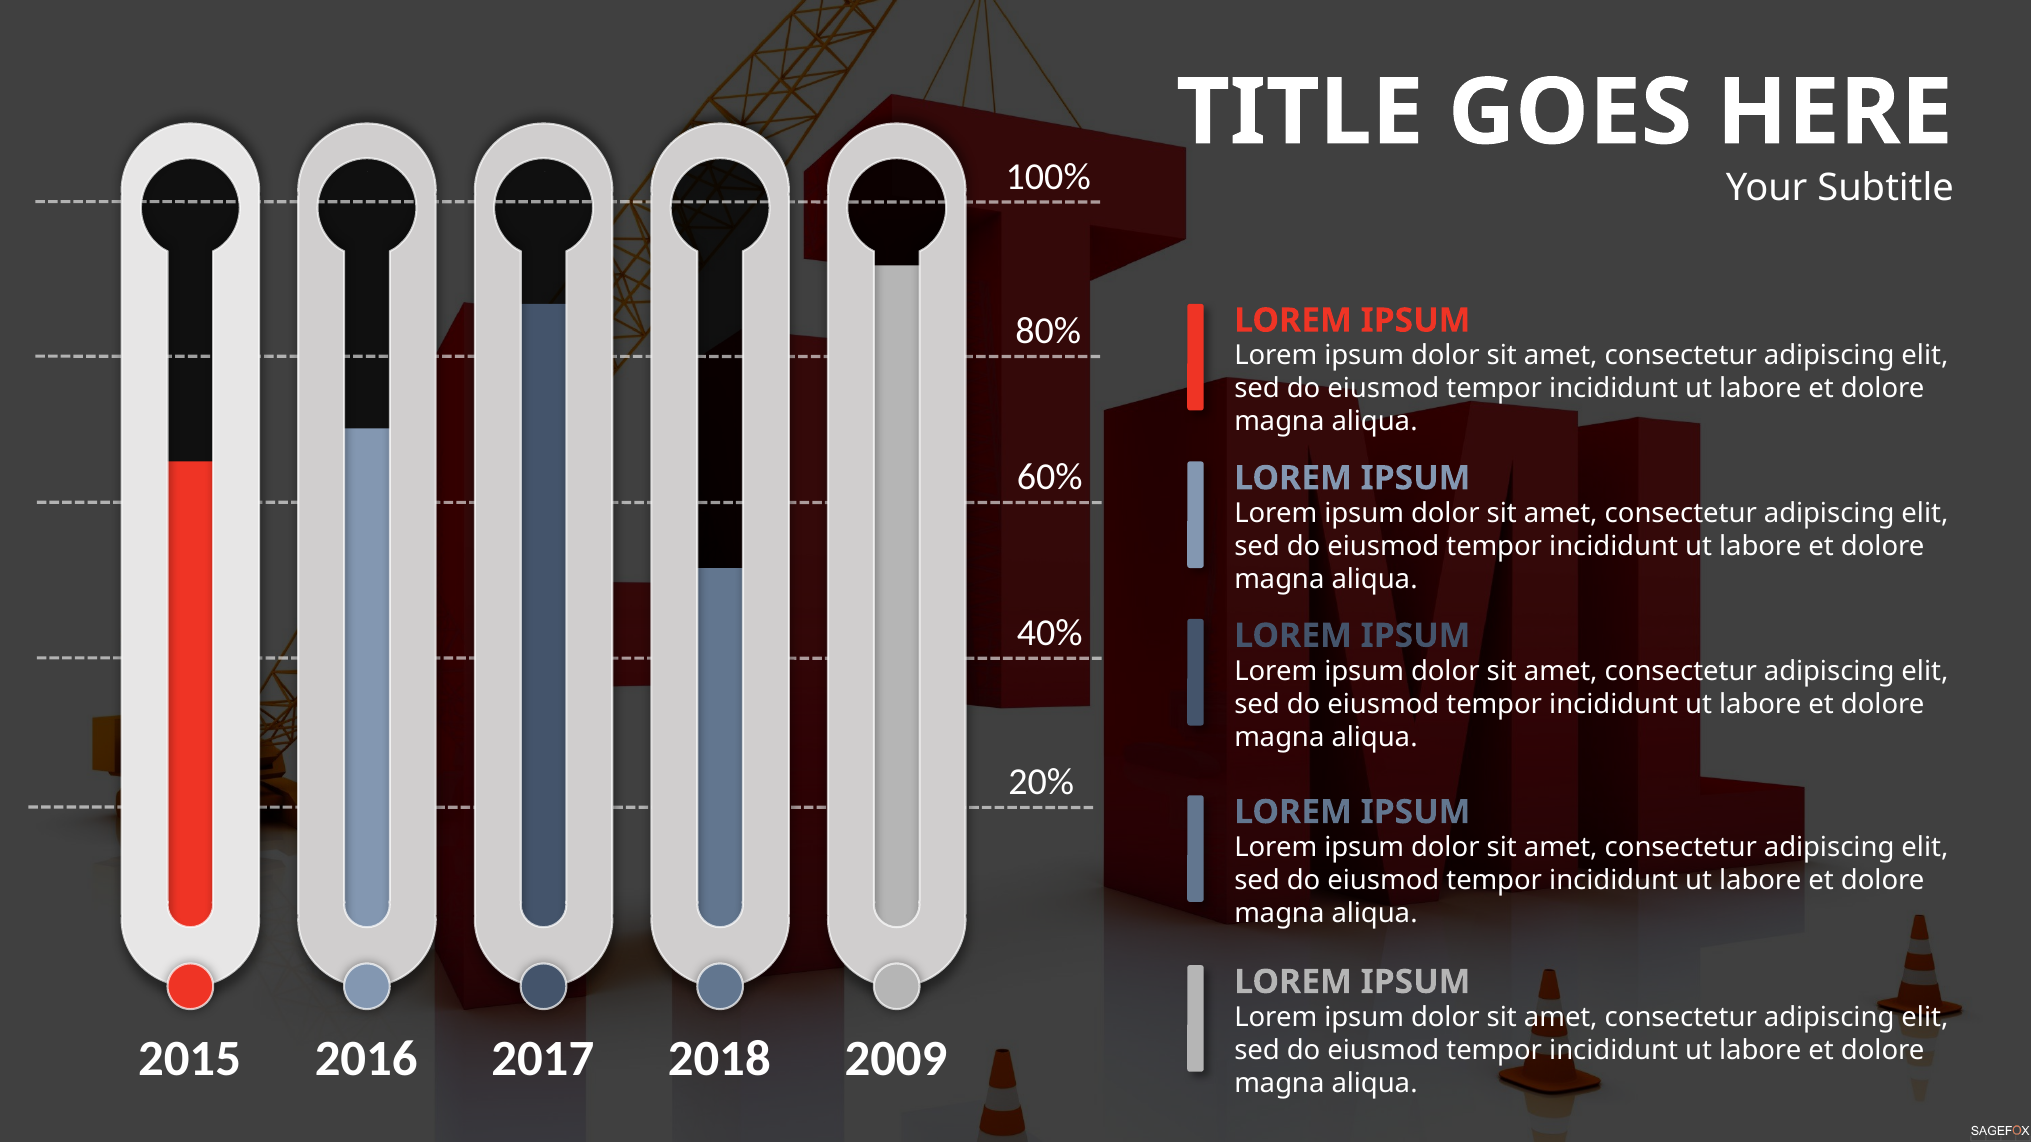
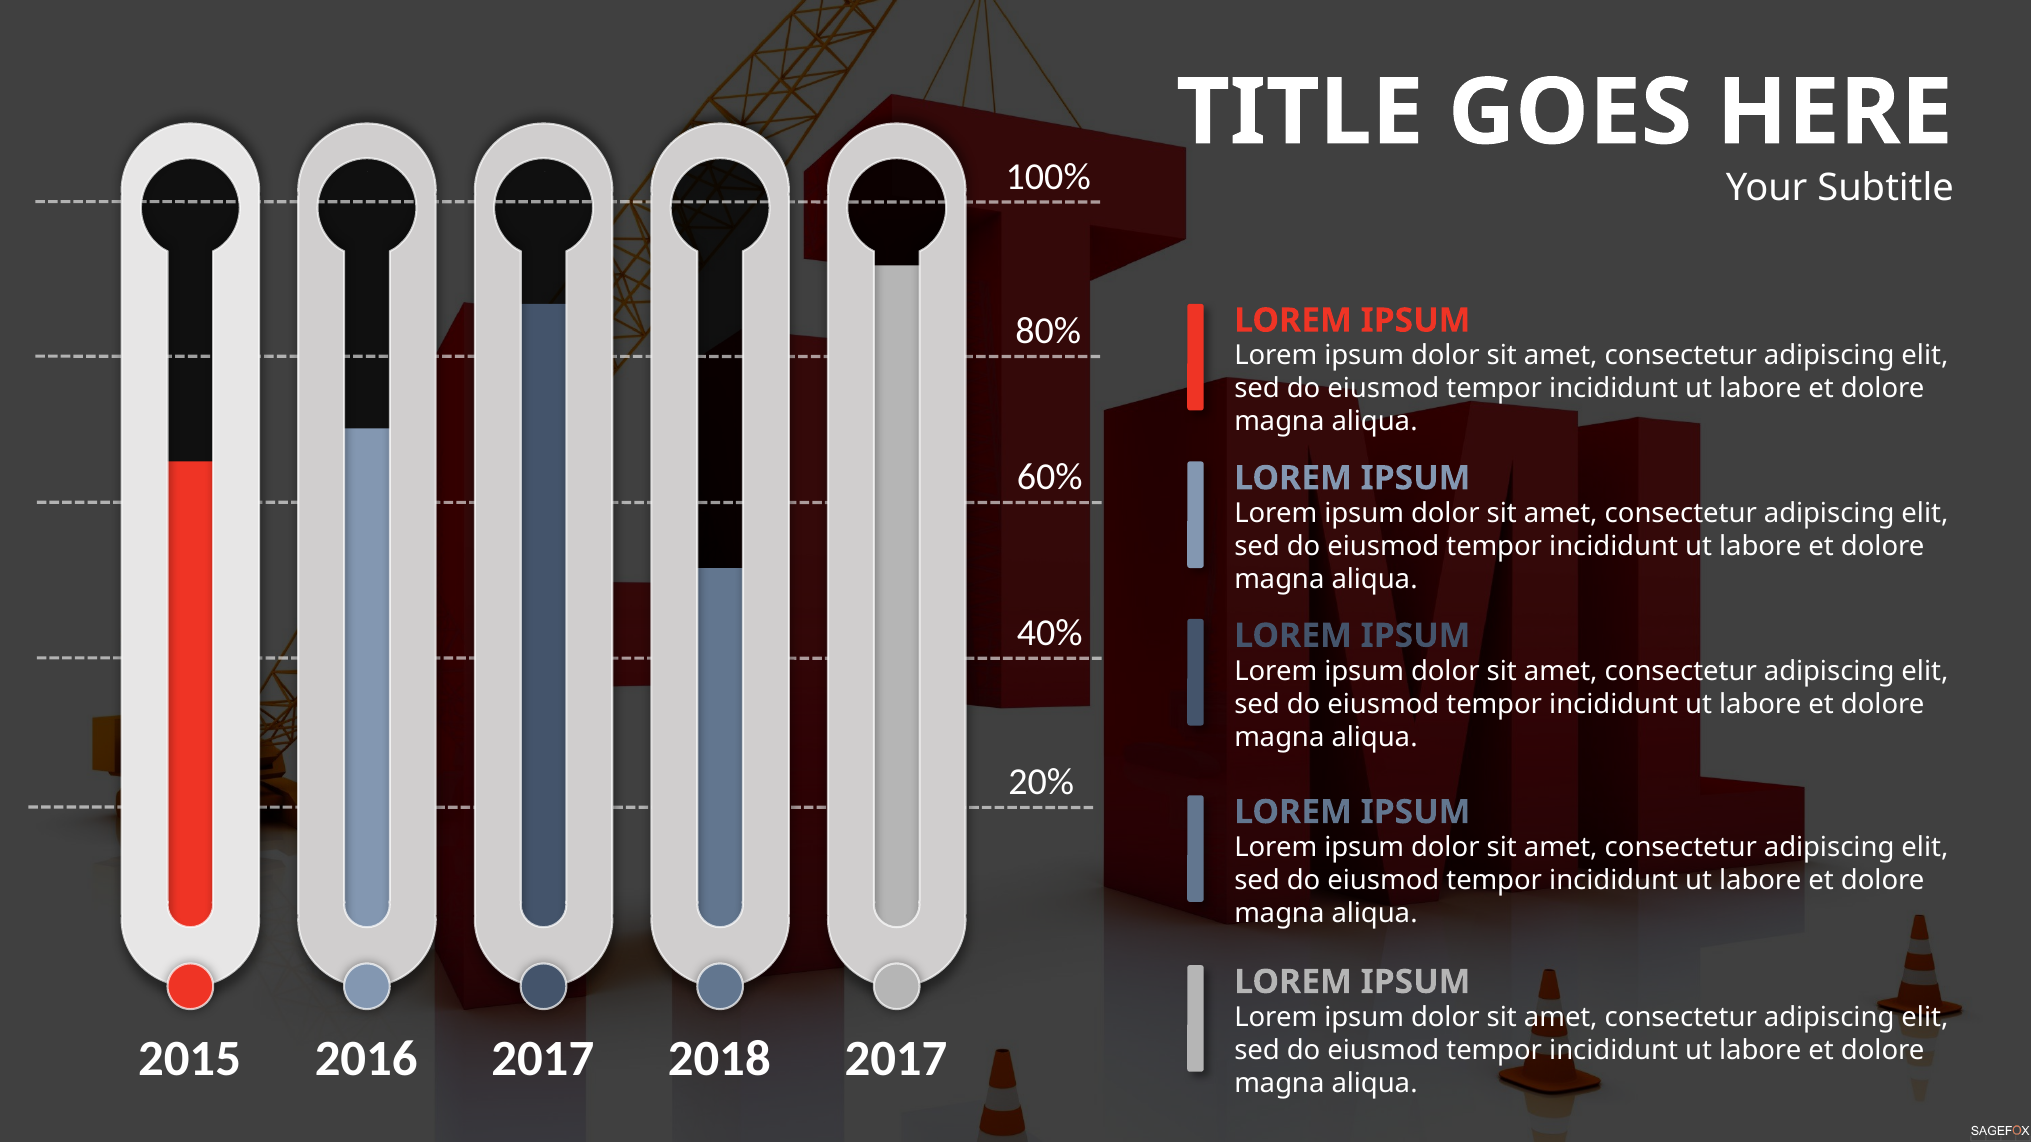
2018 2009: 2009 -> 2017 (896, 1060)
